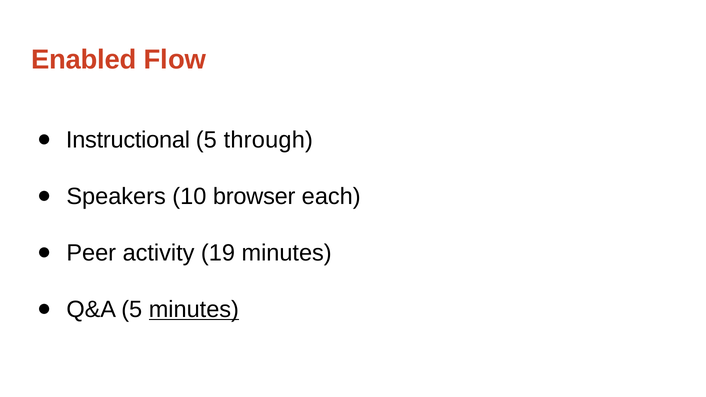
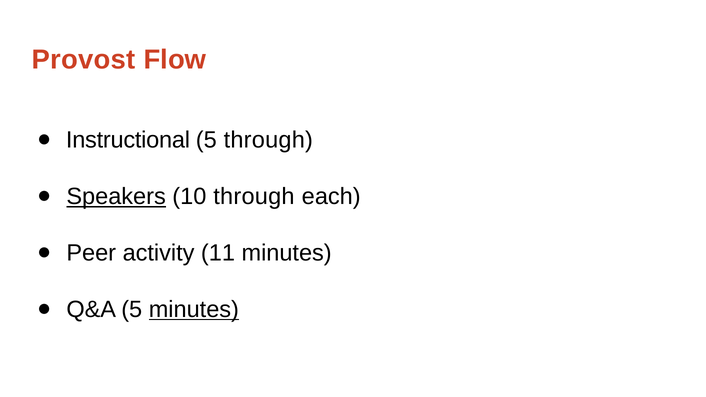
Enabled: Enabled -> Provost (84, 60)
Speakers underline: none -> present (116, 197)
10 browser: browser -> through (254, 197)
19: 19 -> 11 (218, 253)
